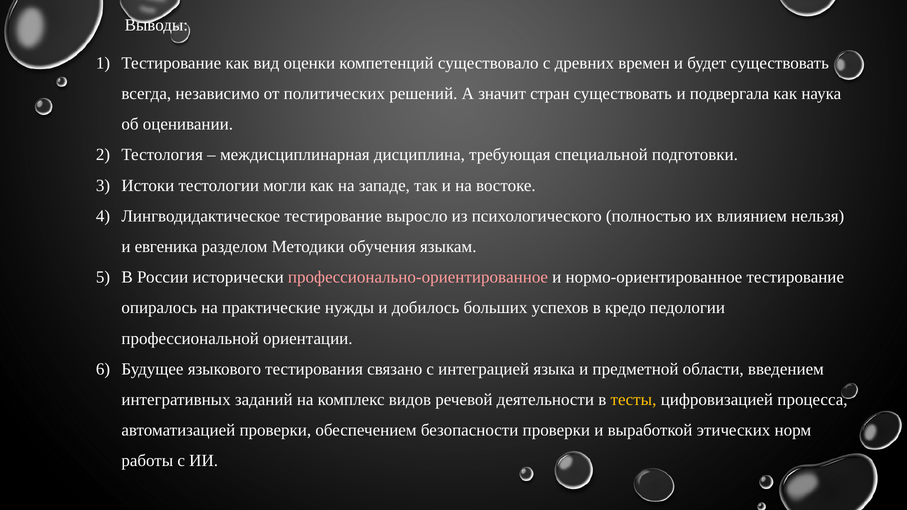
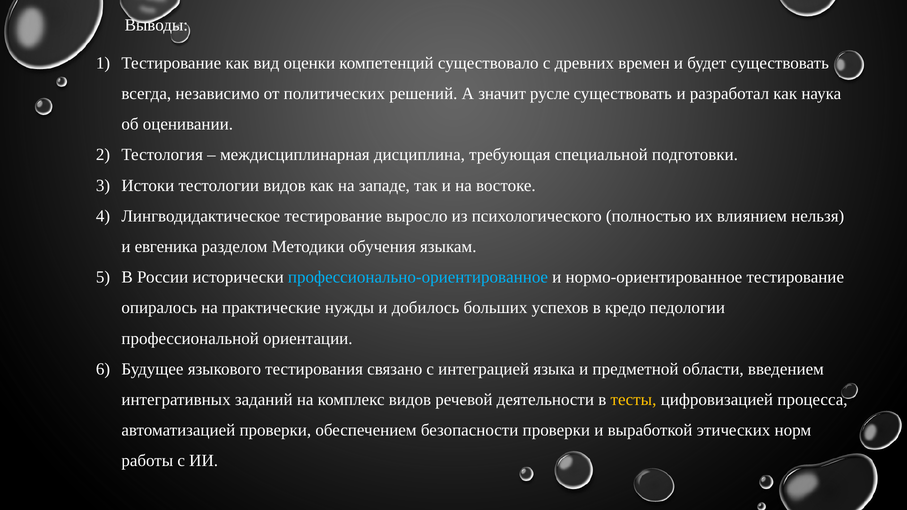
стран: стран -> русле (550, 94)
подвергала: подвергала -> разработал (729, 94)
тестологии могли: могли -> видов (285, 186)
профессионально-ориентированное colour: pink -> light blue (418, 277)
